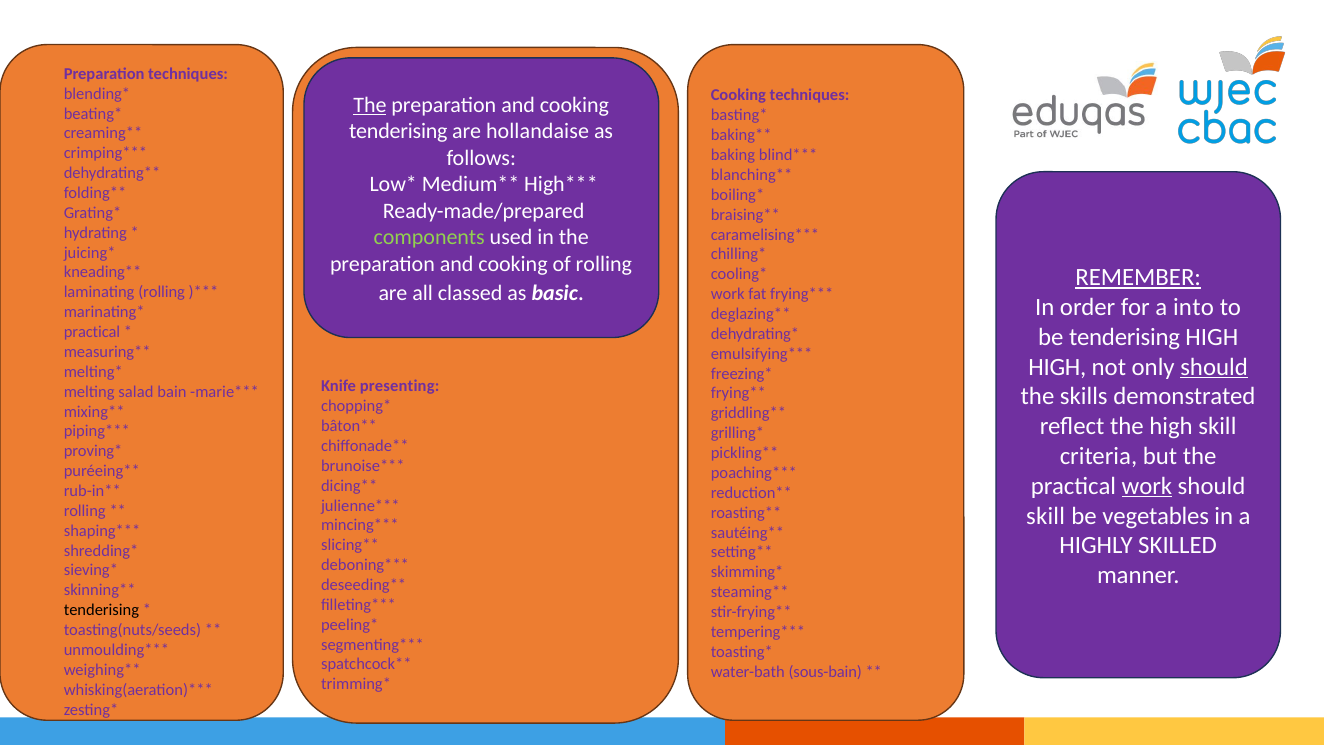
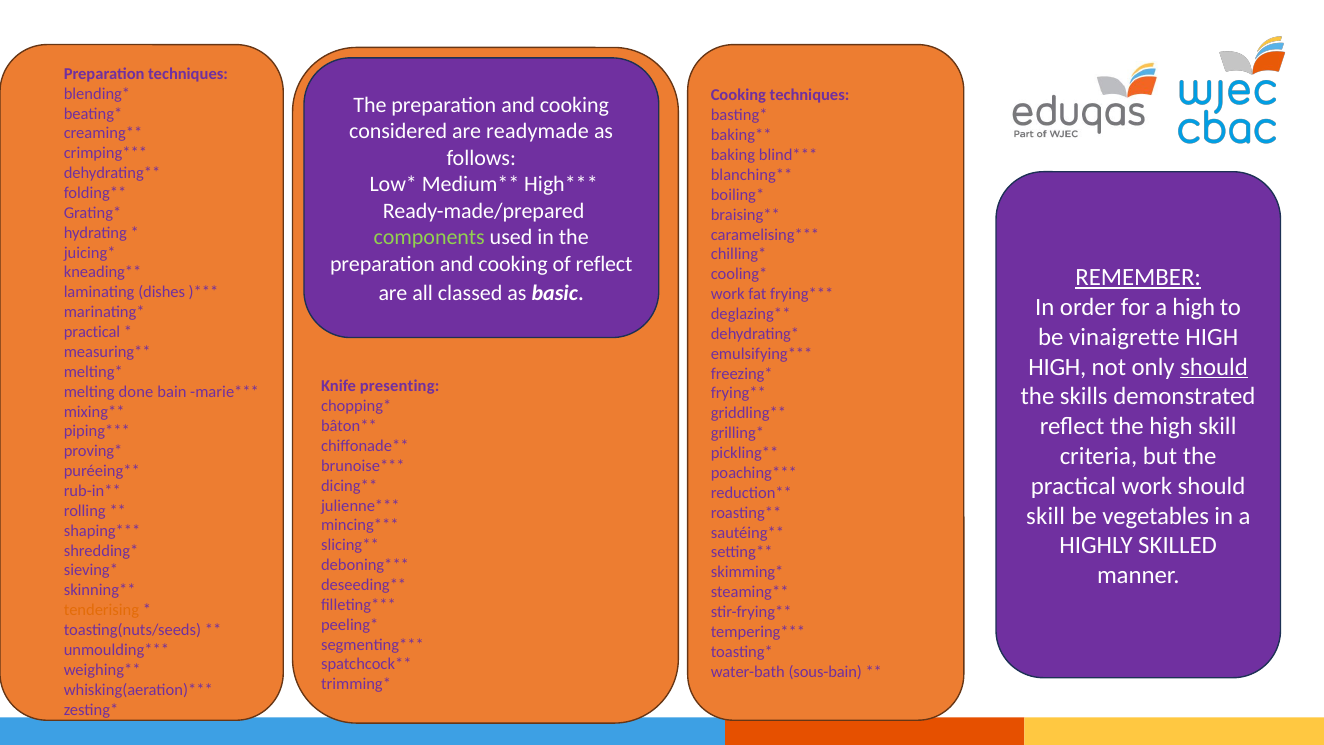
The underline: present -> none (370, 105)
tenderising: tenderising -> considered (398, 131)
hollandaise: hollandaise -> readymade (537, 131)
of rolling: rolling -> reflect (604, 264)
laminating rolling: rolling -> dishes (162, 292)
a into: into -> high (1194, 307)
be tenderising: tenderising -> vinaigrette (1124, 337)
salad: salad -> done (136, 392)
work underline: present -> none (1147, 486)
tenderising colour: black -> orange (101, 610)
